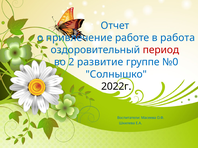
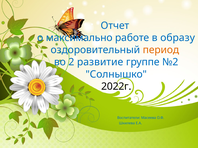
привлечение: привлечение -> максимально (79, 38)
работа: работа -> образу (178, 38)
период colour: red -> orange (161, 50)
№0: №0 -> №2 (170, 62)
